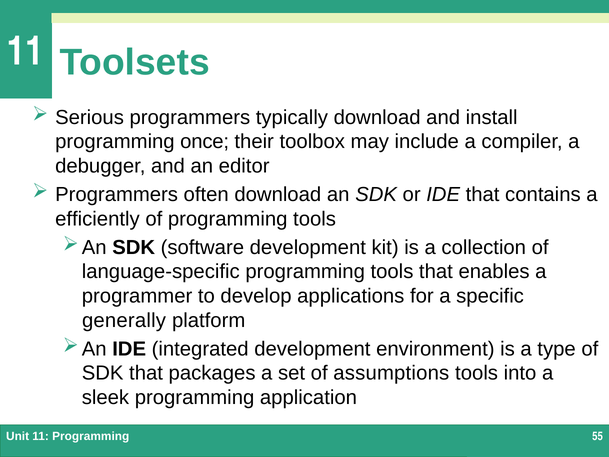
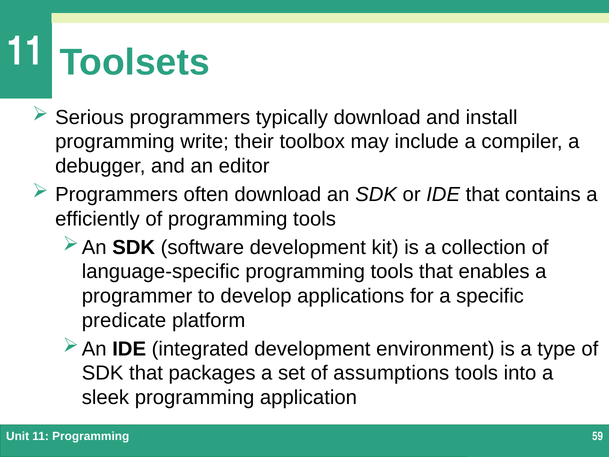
once: once -> write (205, 142)
generally: generally -> predicate (124, 320)
55: 55 -> 59 (598, 436)
